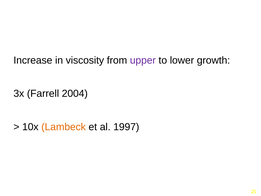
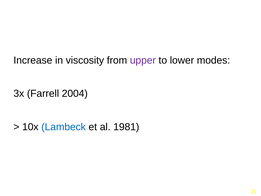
growth: growth -> modes (213, 60)
Lambeck colour: orange -> blue (64, 127)
1997: 1997 -> 1981 (126, 127)
